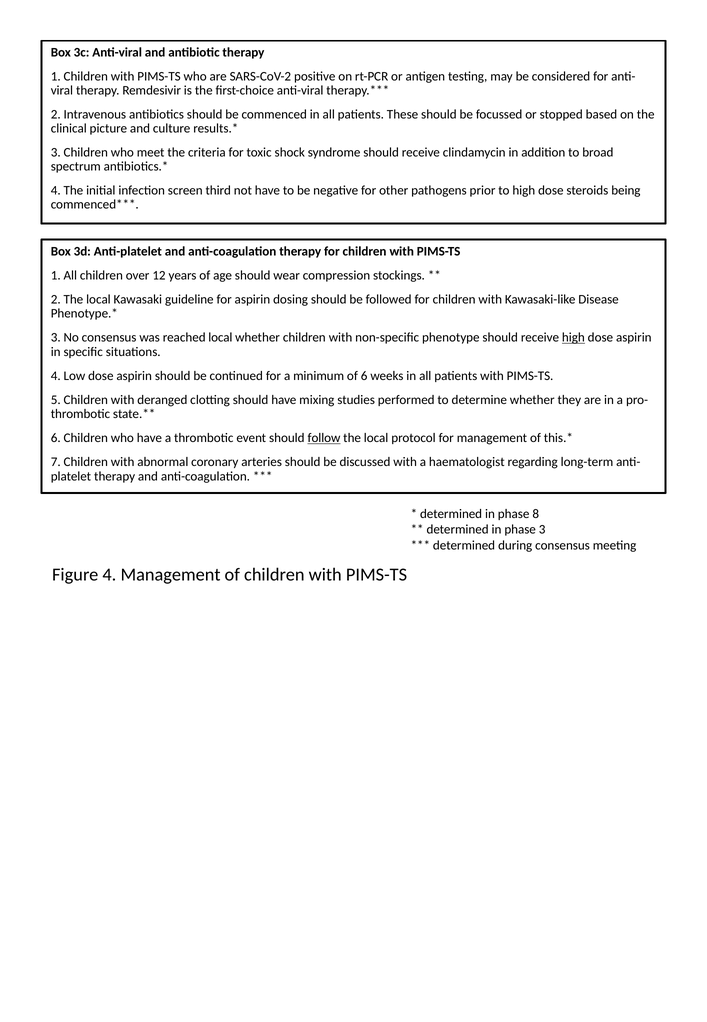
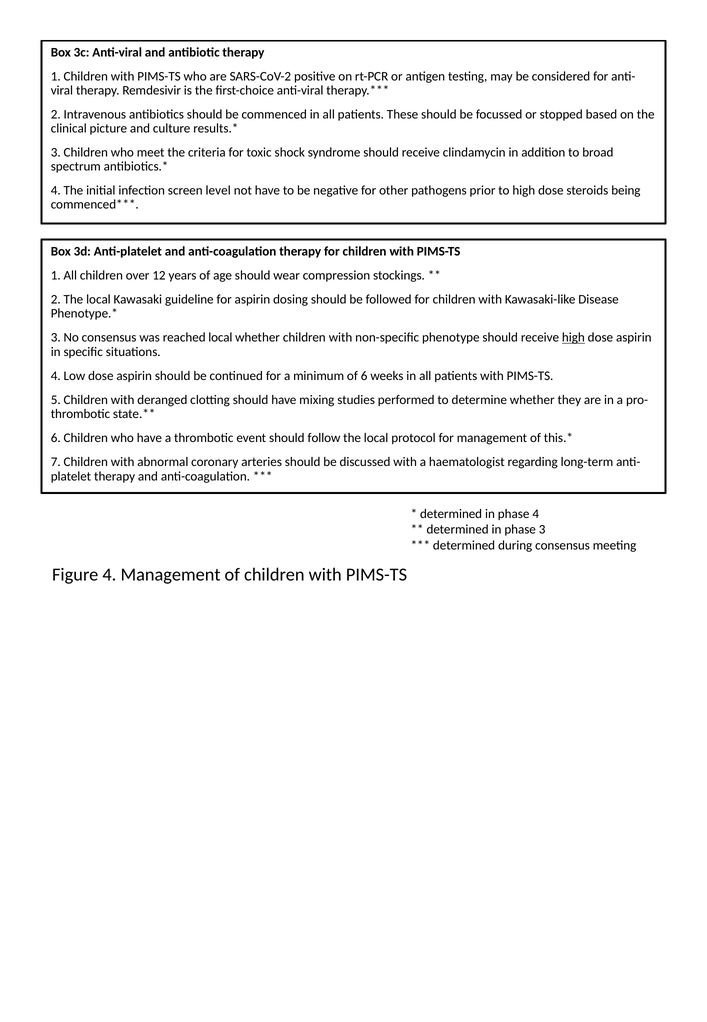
third: third -> level (218, 190)
follow underline: present -> none (324, 438)
phase 8: 8 -> 4 (536, 513)
